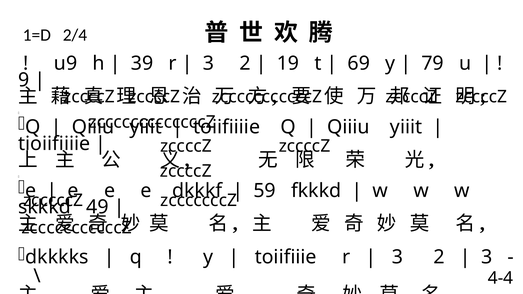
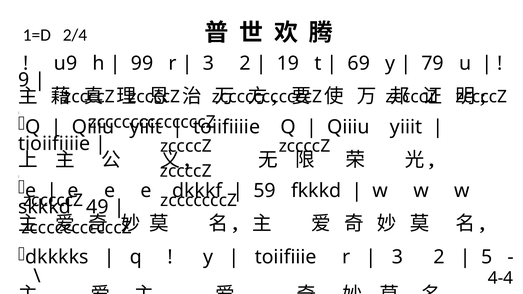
39: 39 -> 99 (142, 64)
3: 3 -> 5 (487, 257)
